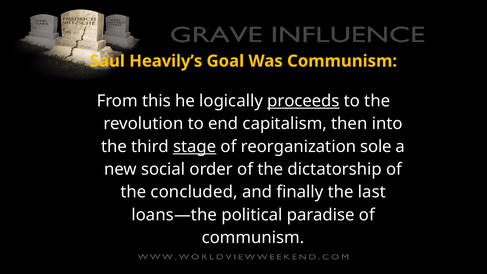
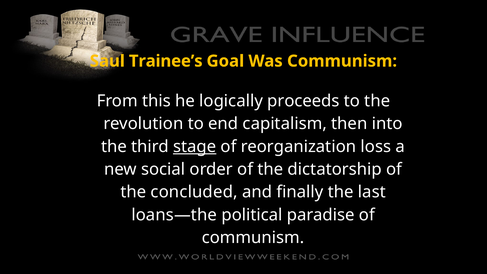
Heavily’s: Heavily’s -> Trainee’s (166, 61)
proceeds underline: present -> none (303, 101)
sole: sole -> loss (376, 146)
